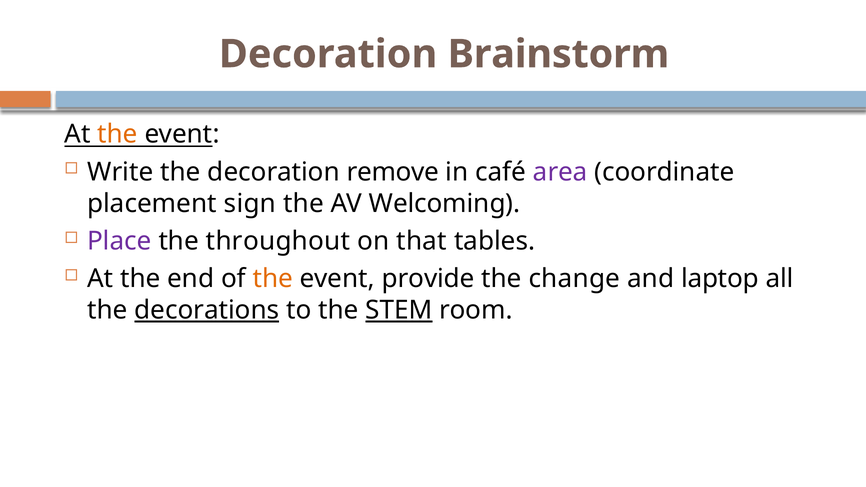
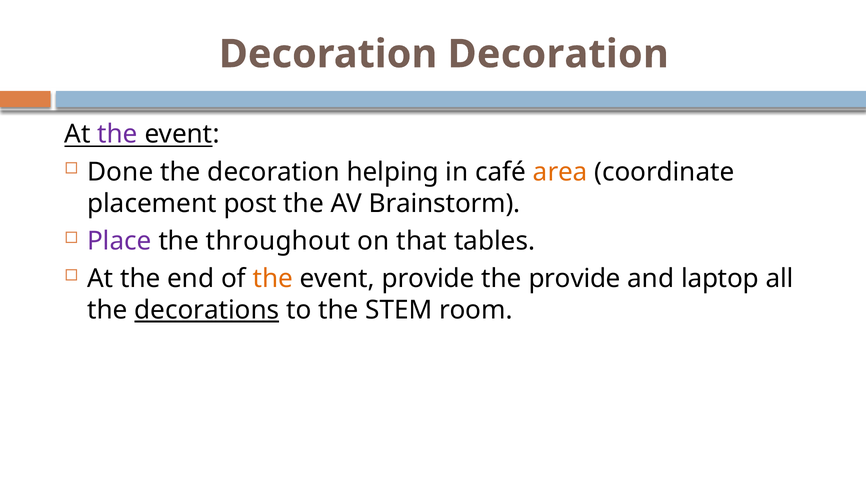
Decoration Brainstorm: Brainstorm -> Decoration (558, 54)
the colour: orange -> purple (117, 134)
Write: Write -> Done (120, 172)
remove: remove -> helping (393, 172)
area colour: purple -> orange (560, 172)
sign: sign -> post (250, 204)
Welcoming: Welcoming -> Brainstorm (445, 204)
the change: change -> provide (575, 279)
STEM underline: present -> none (399, 310)
